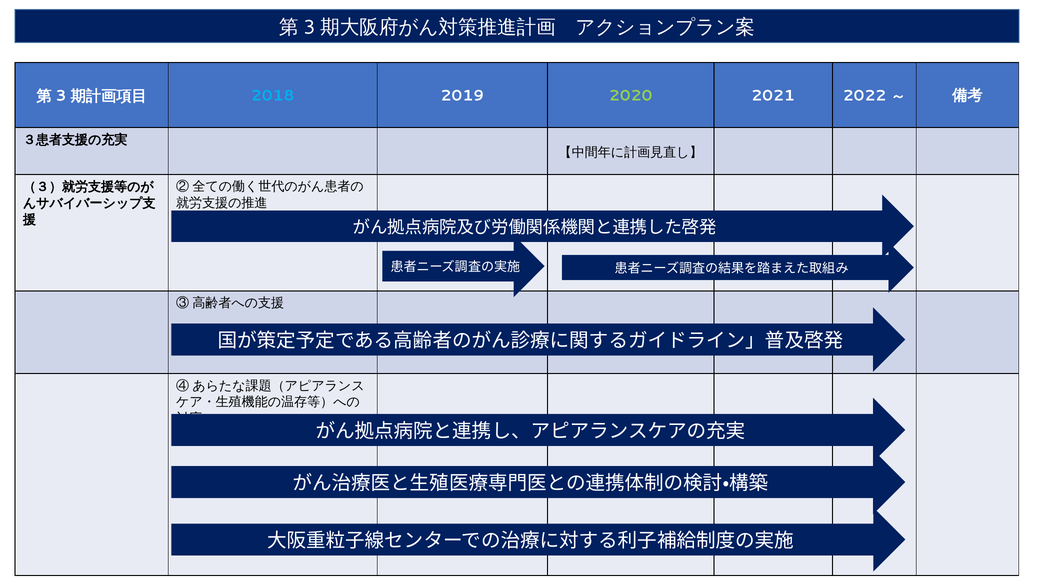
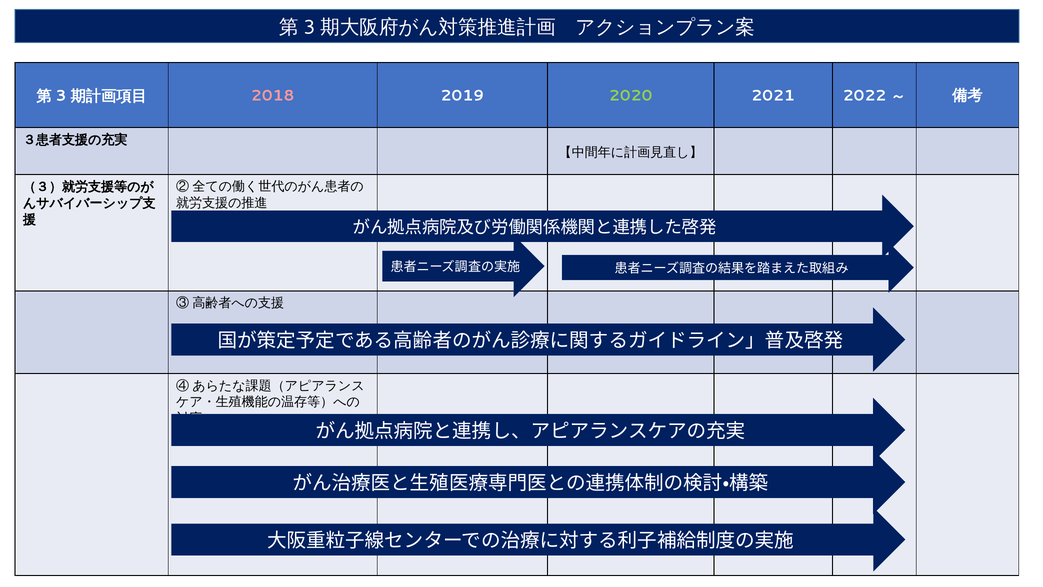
2018 colour: light blue -> pink (273, 96)
